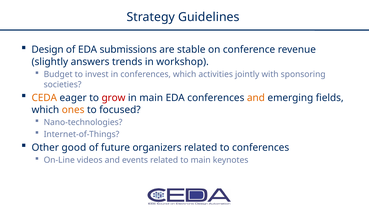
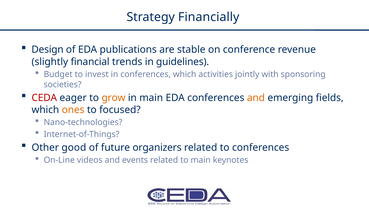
Guidelines: Guidelines -> Financially (209, 17)
submissions: submissions -> publications (128, 50)
answers: answers -> financial (90, 62)
workshop: workshop -> guidelines (183, 62)
CEDA colour: orange -> red (44, 98)
grow colour: red -> orange (114, 98)
